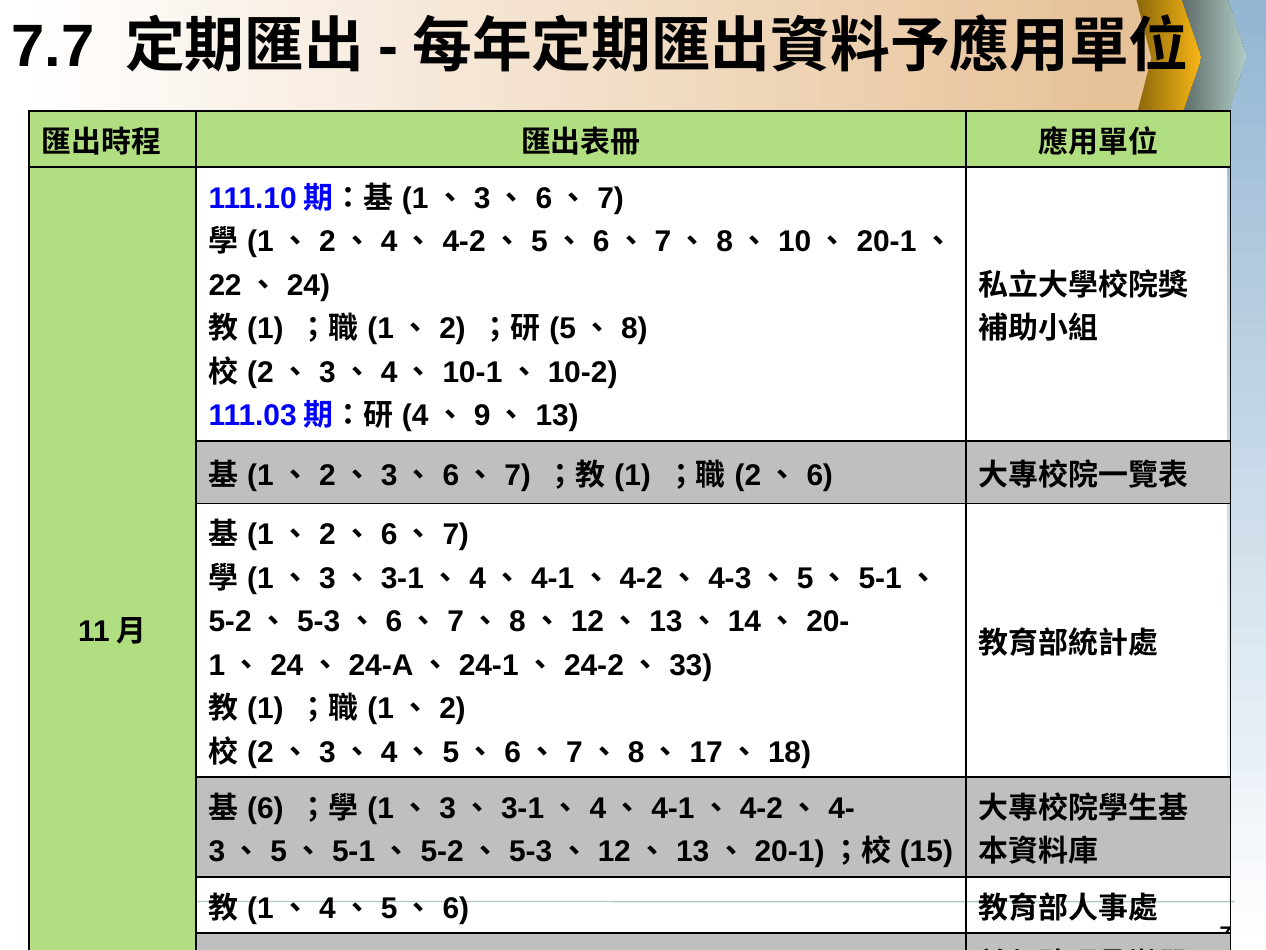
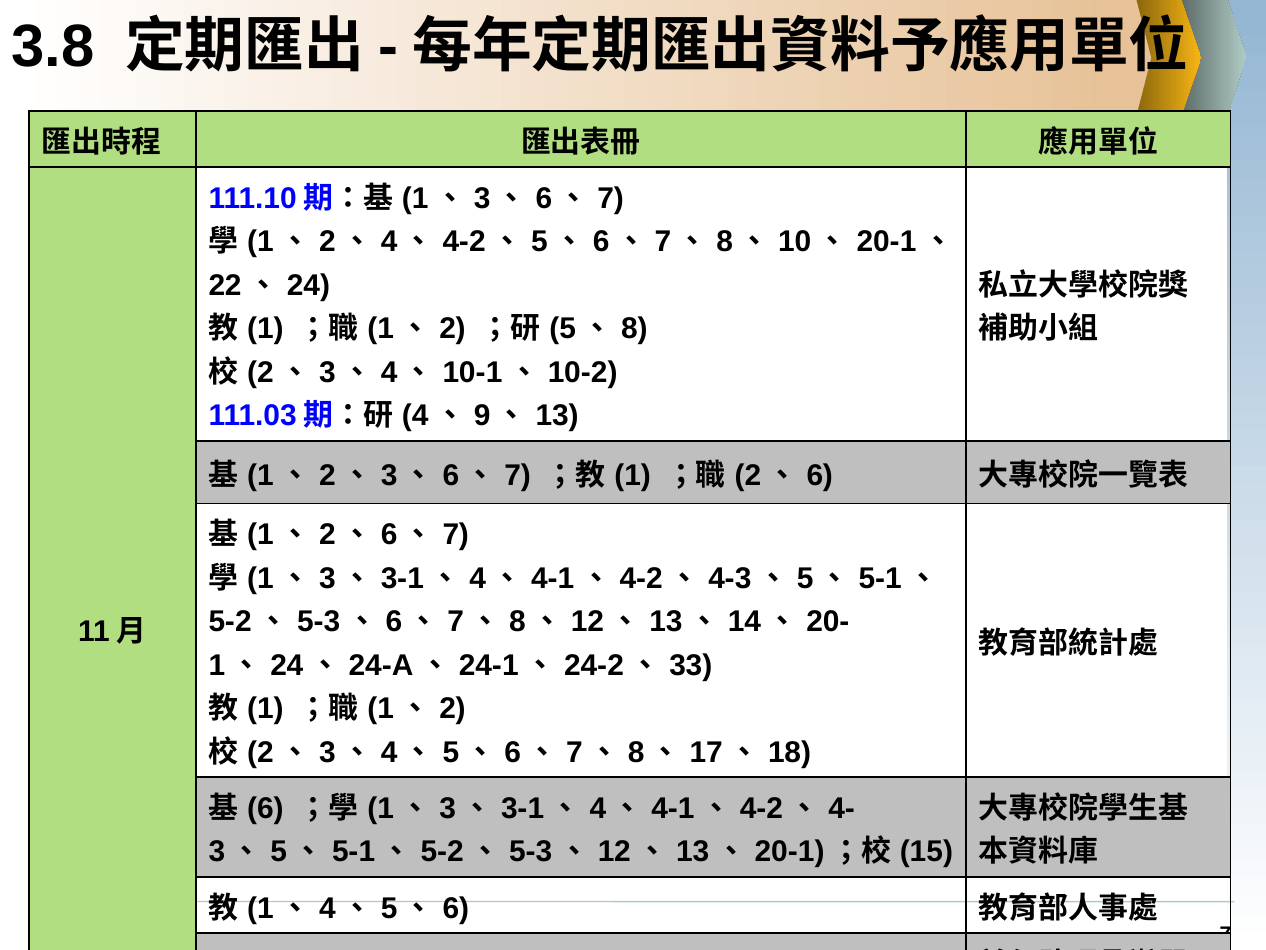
7.7: 7.7 -> 3.8 (53, 47)
